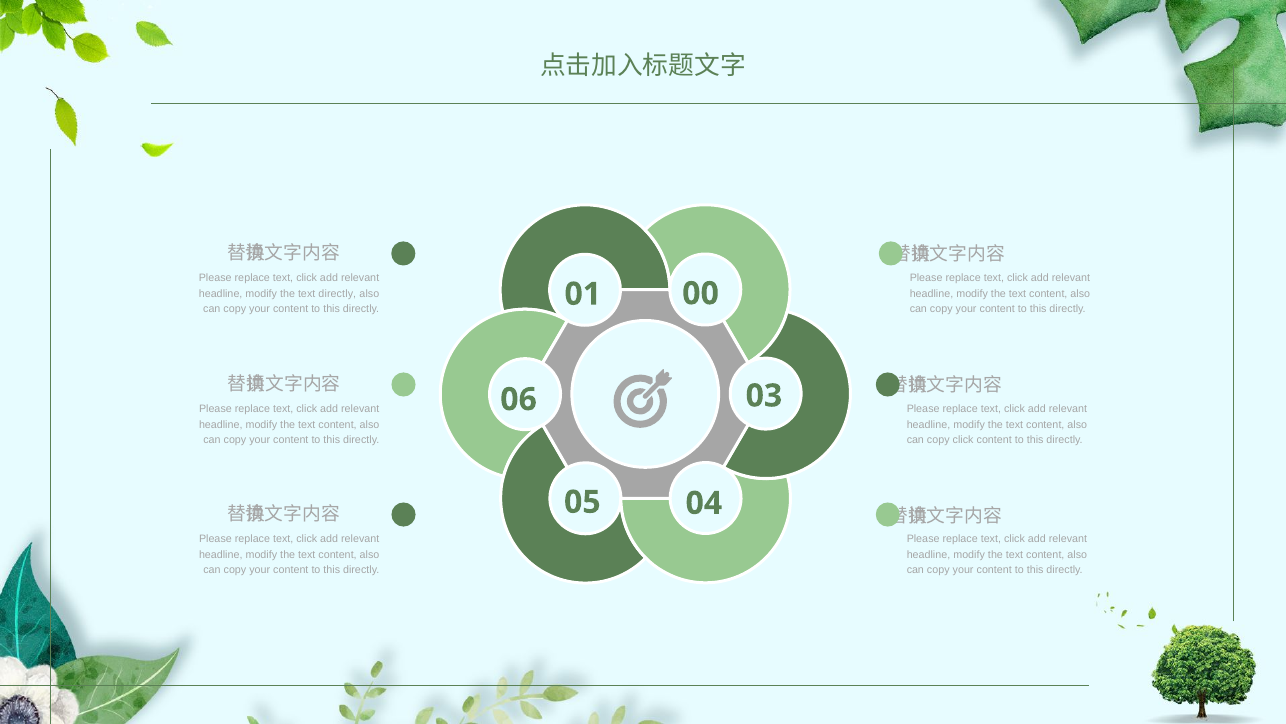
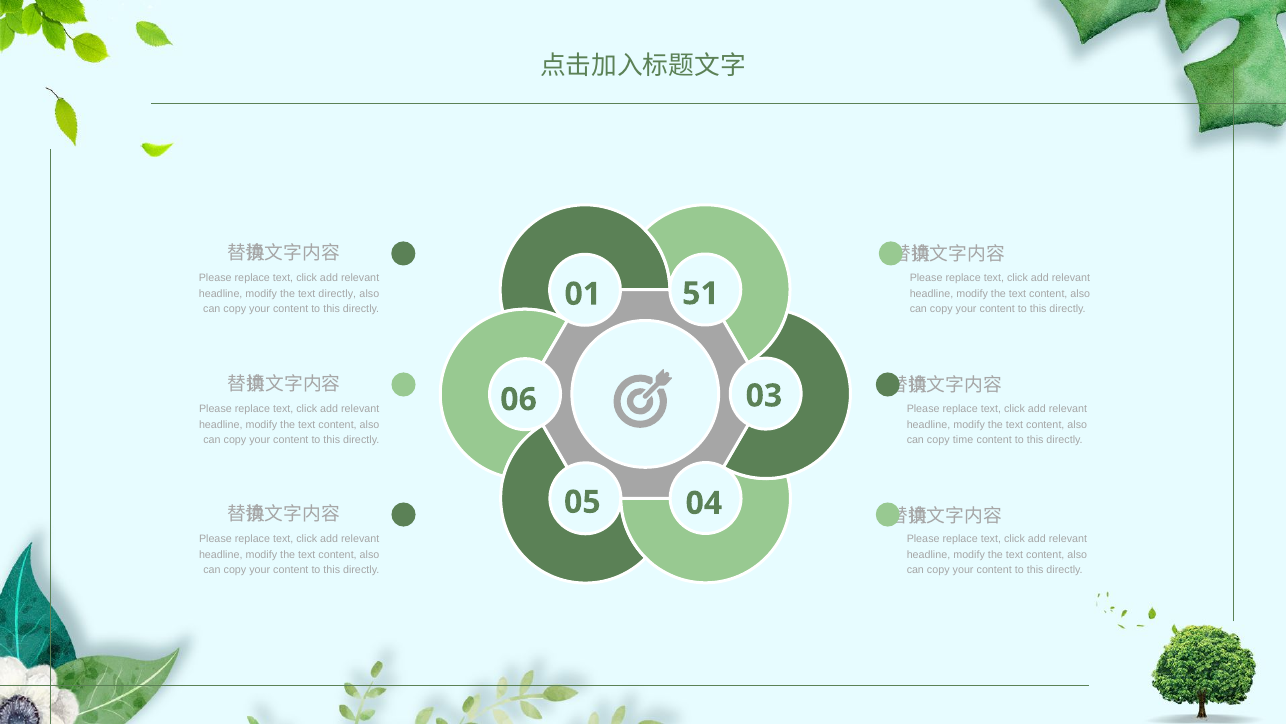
00: 00 -> 51 (701, 293)
copy click: click -> time (963, 440)
